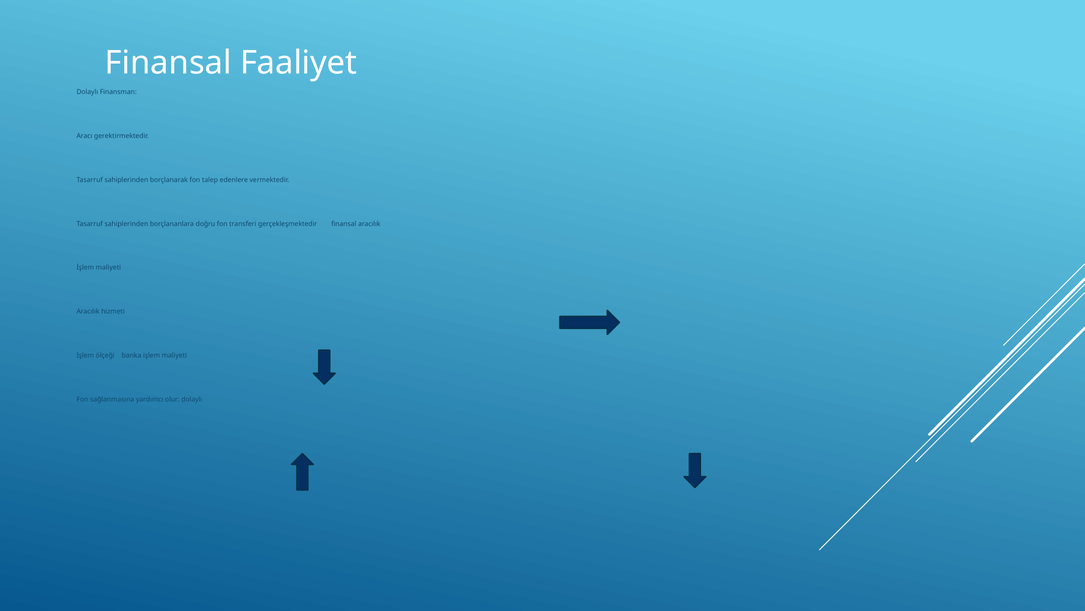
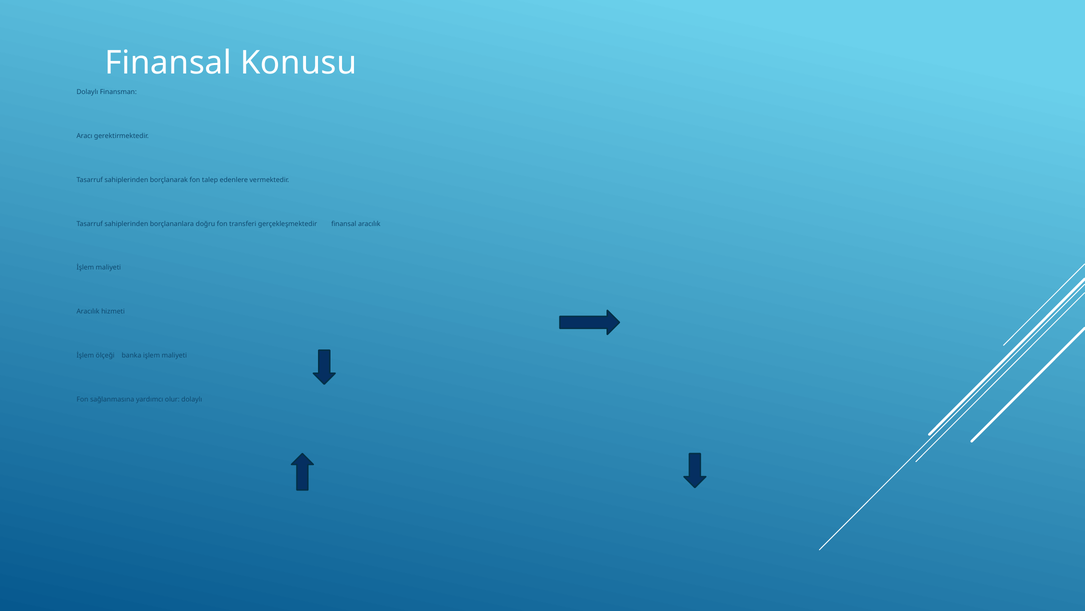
Faaliyet: Faaliyet -> Konusu (298, 63)
